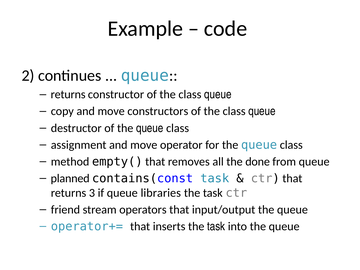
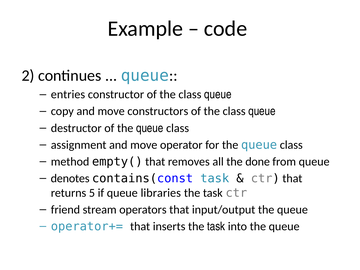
returns: returns -> entries (68, 94)
planned: planned -> denotes (70, 178)
3: 3 -> 5 (92, 193)
